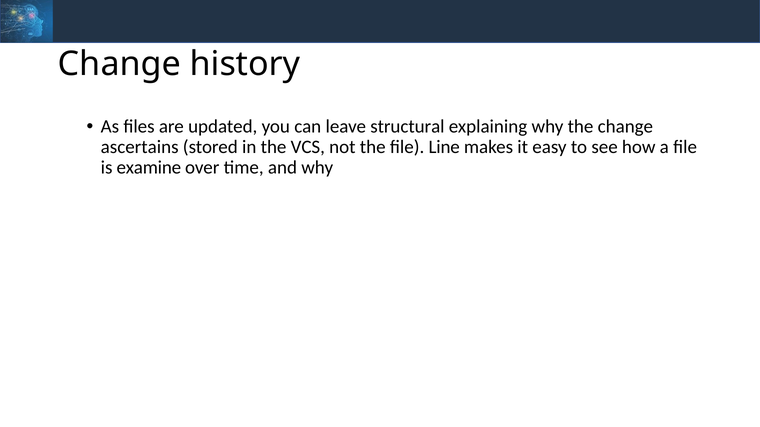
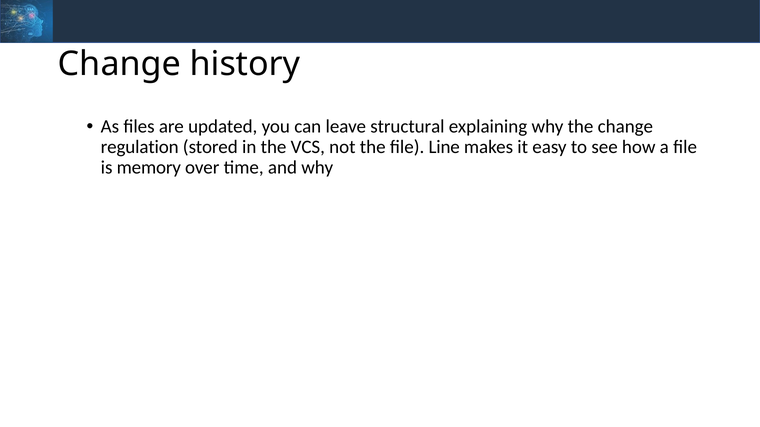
ascertains: ascertains -> regulation (140, 147)
examine: examine -> memory (149, 168)
